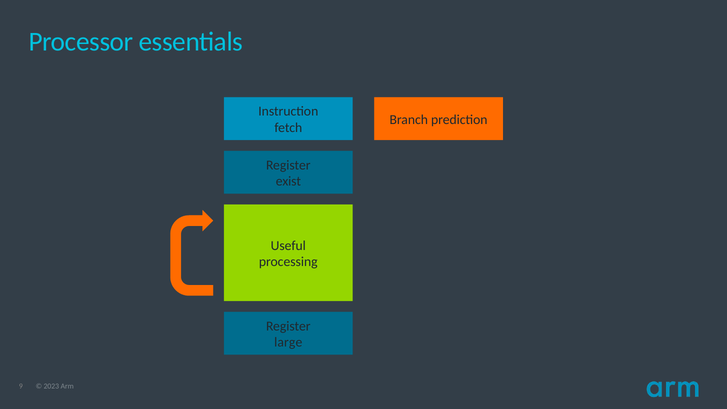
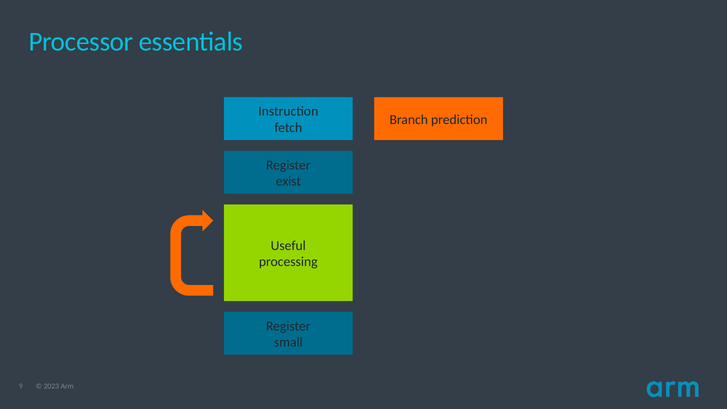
large: large -> small (288, 342)
